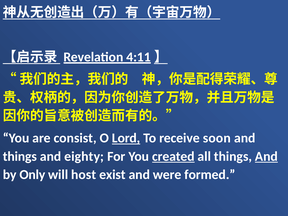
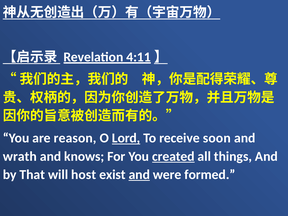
consist: consist -> reason (75, 138)
things: things -> wrath (20, 156)
eighty: eighty -> knows (84, 156)
And underline: present -> none (266, 156)
Only: Only -> That (32, 175)
and underline: none -> present (139, 175)
